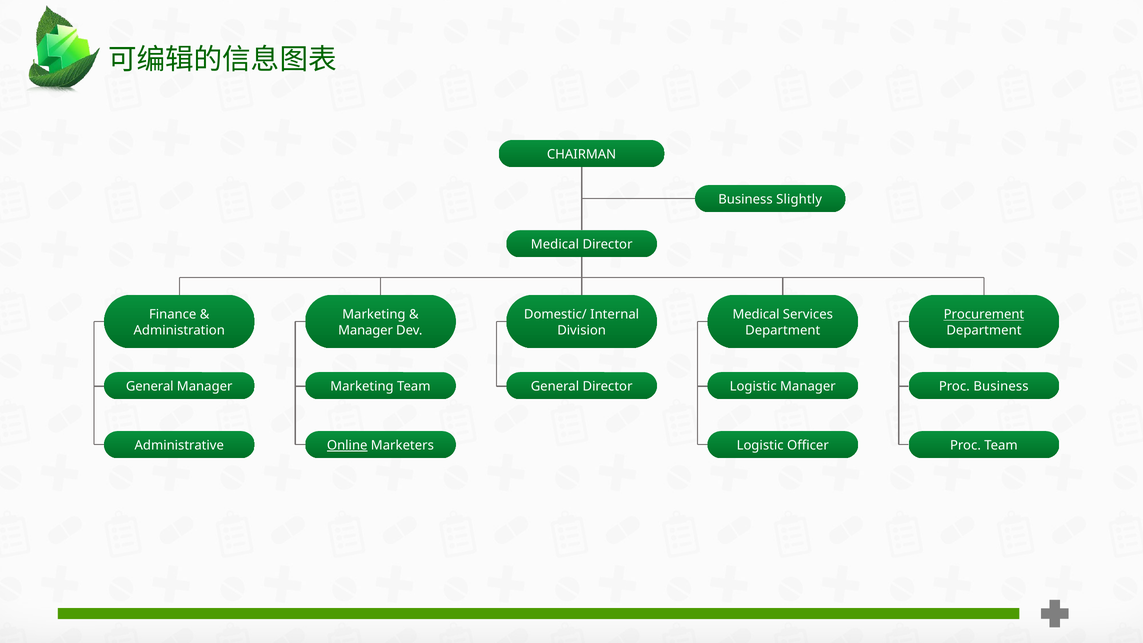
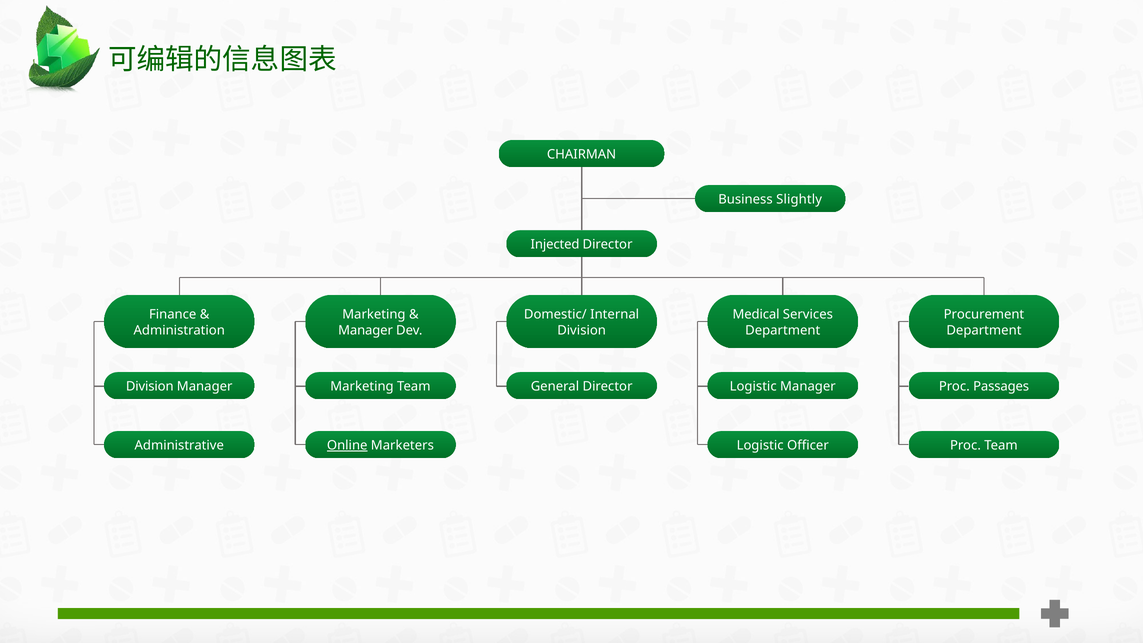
Medical: Medical -> Injected (555, 245)
Procurement underline: present -> none (984, 314)
General: General -> Division (150, 386)
Proc Business: Business -> Passages (1001, 386)
